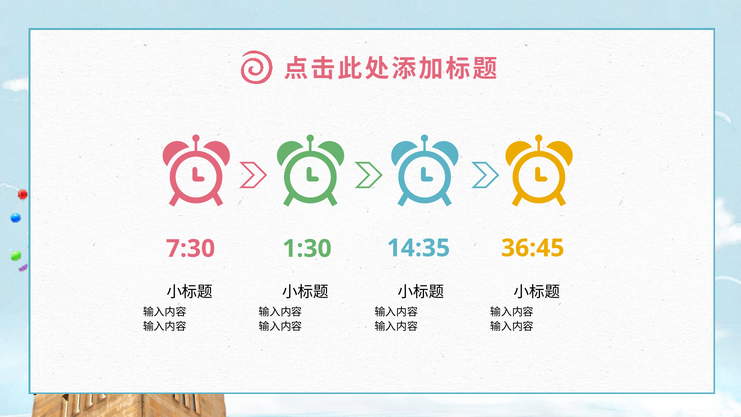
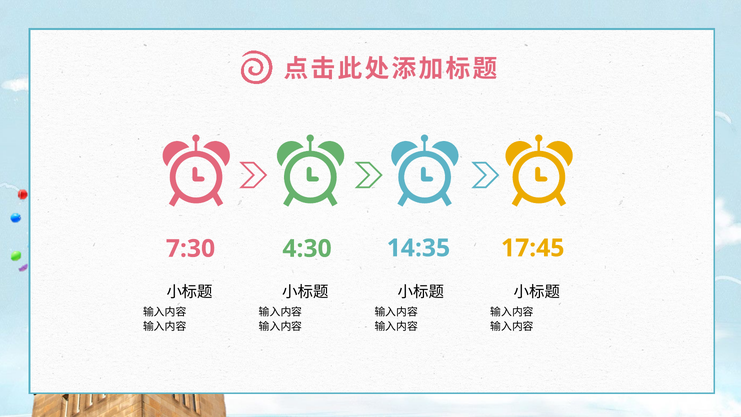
1:30: 1:30 -> 4:30 (307, 249)
36:45: 36:45 -> 17:45 (533, 248)
